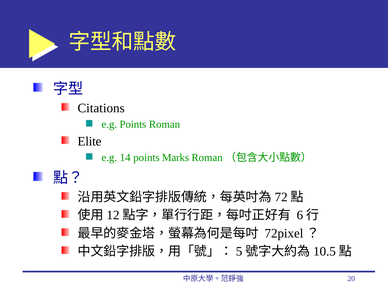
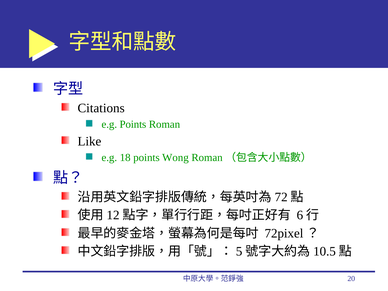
Elite: Elite -> Like (89, 141)
14: 14 -> 18 (125, 157)
Marks: Marks -> Wong (175, 157)
